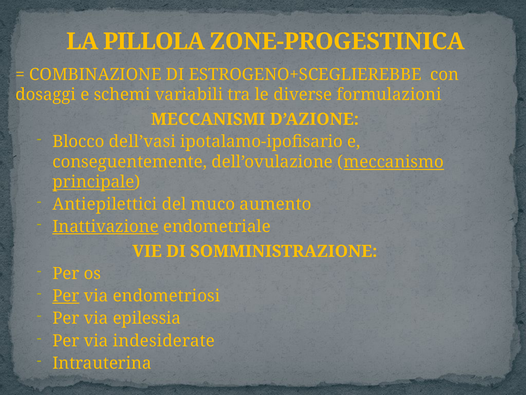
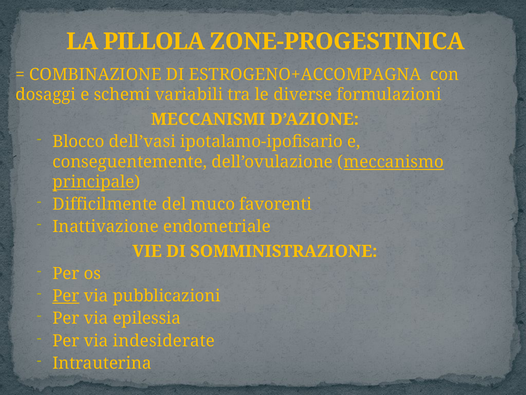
ESTROGENO+SCEGLIEREBBE: ESTROGENO+SCEGLIEREBBE -> ESTROGENO+ACCOMPAGNA (305, 74)
Antiepilettici: Antiepilettici -> Difficilmente (105, 204)
aumento: aumento -> favorenti (276, 204)
Inattivazione underline: present -> none (106, 226)
endometriosi: endometriosi -> pubblicazioni (167, 296)
